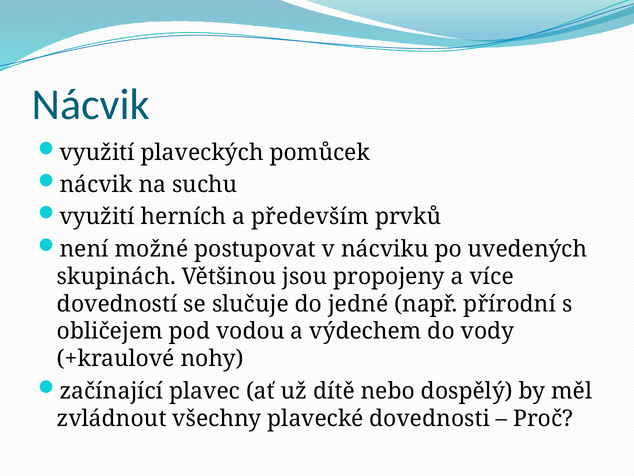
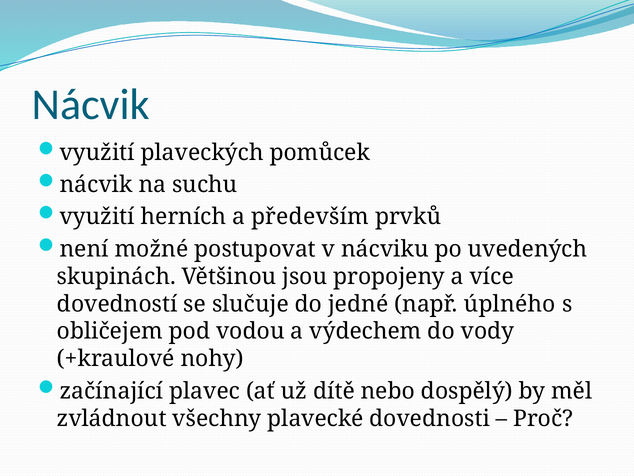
přírodní: přírodní -> úplného (510, 304)
